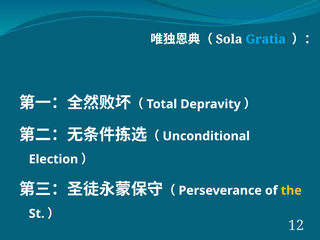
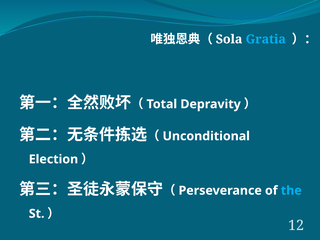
the colour: yellow -> light blue (291, 191)
